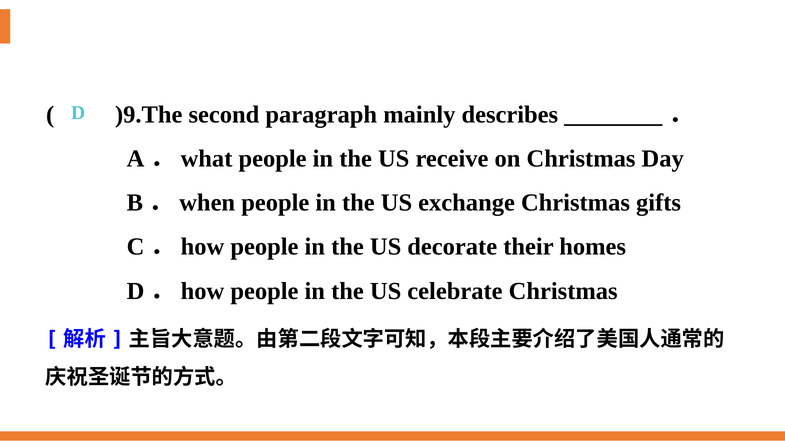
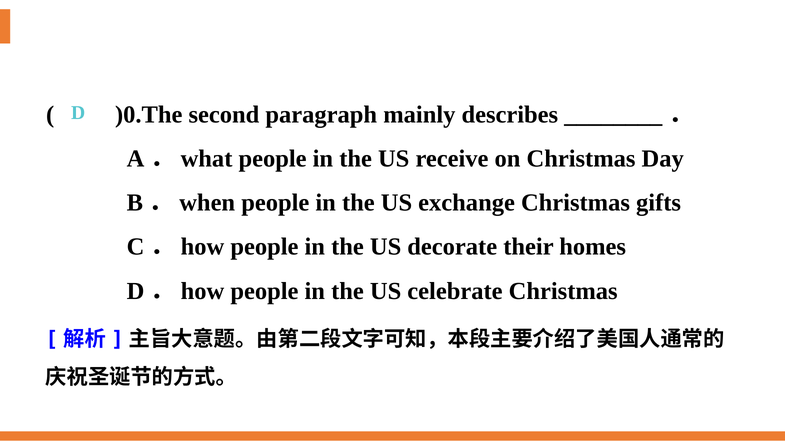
)9.The: )9.The -> )0.The (149, 115)
